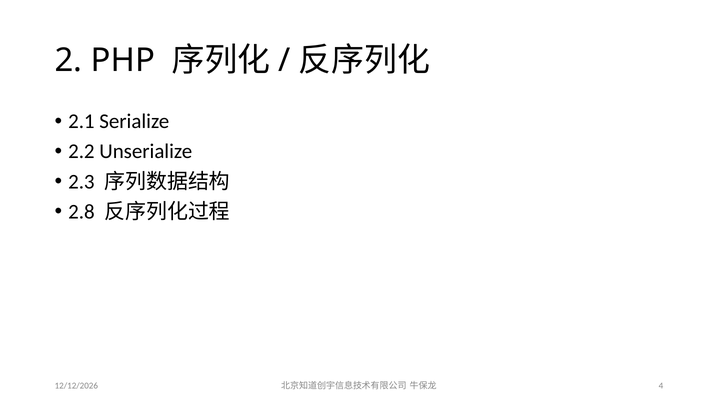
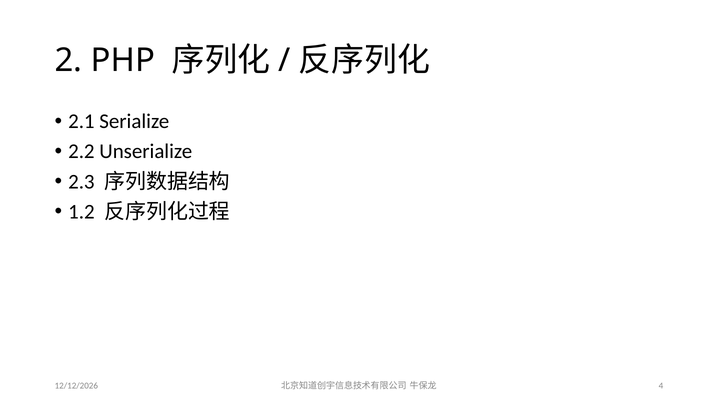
2.8: 2.8 -> 1.2 (81, 212)
